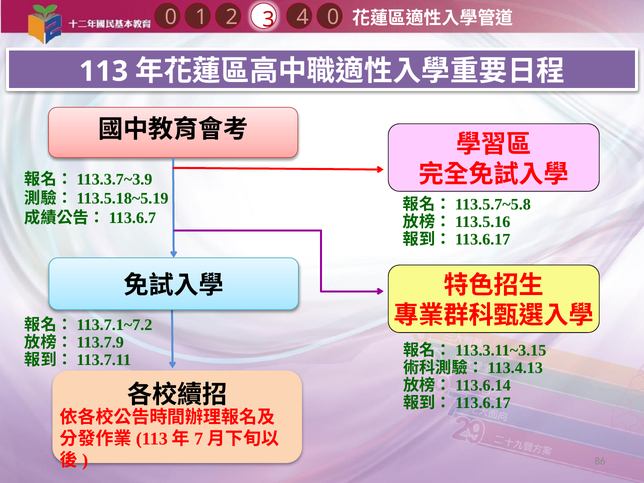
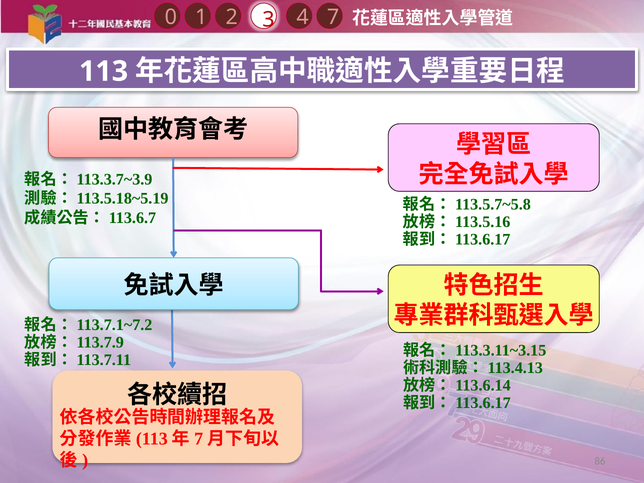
4 0: 0 -> 7 (333, 17)
